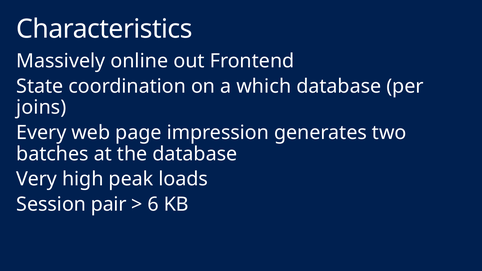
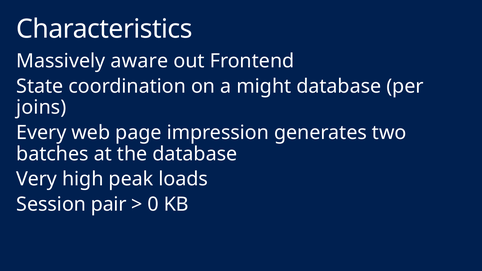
online: online -> aware (139, 61)
which: which -> might (264, 86)
6: 6 -> 0 (153, 204)
